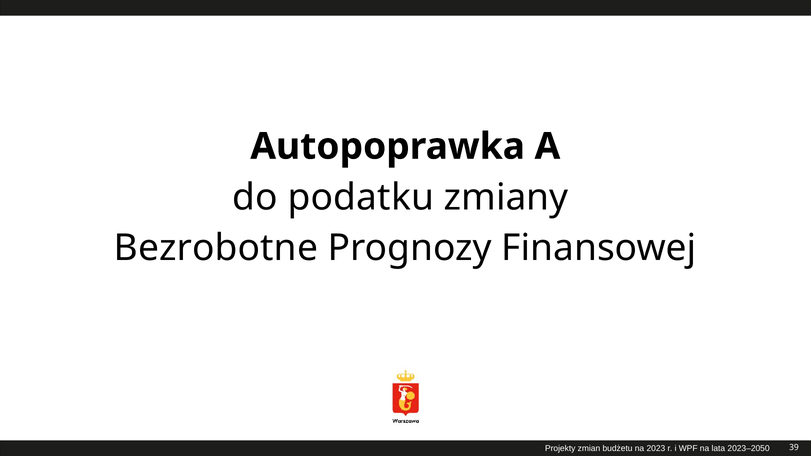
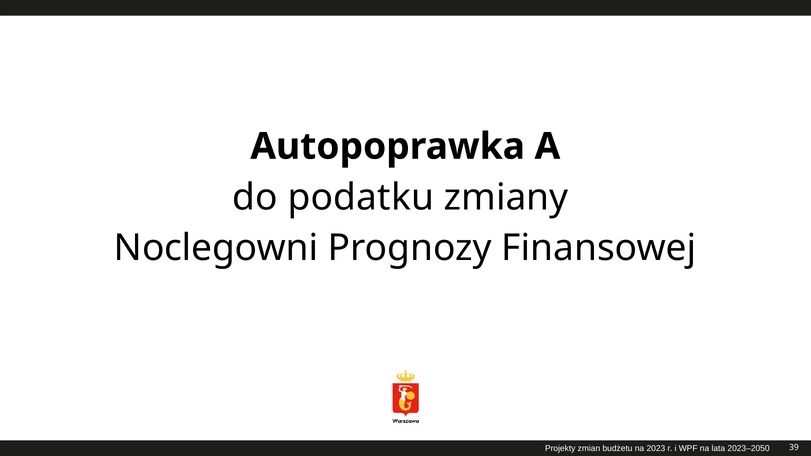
Bezrobotne: Bezrobotne -> Noclegowni (216, 248)
